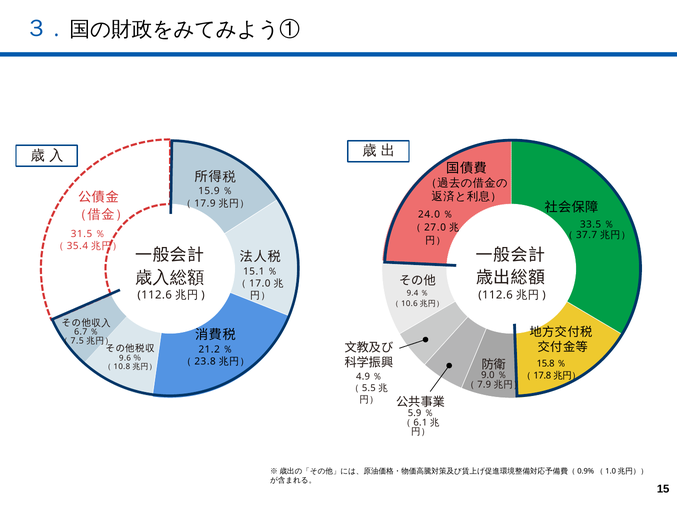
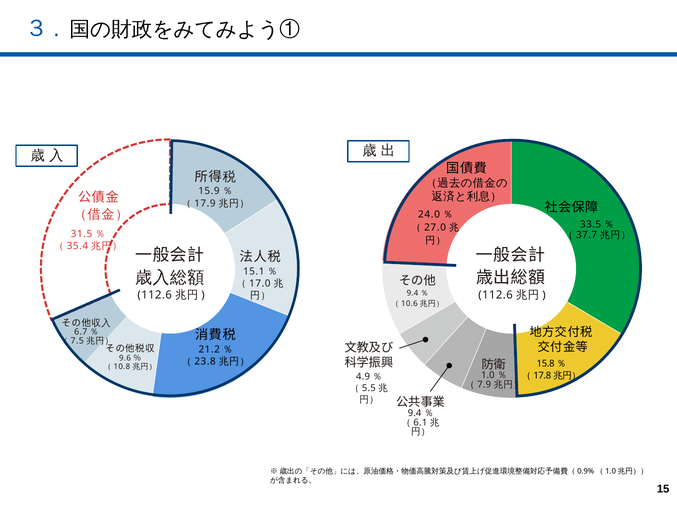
9.0: 9.0 -> 1.0 (488, 375)
5.9: 5.9 -> 9.4 (415, 413)
